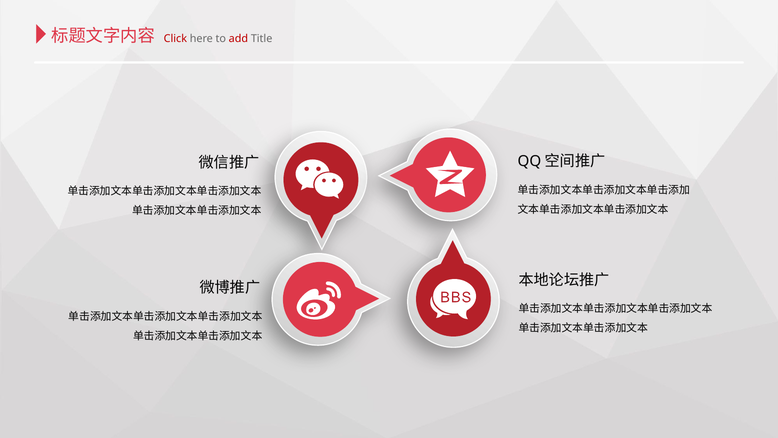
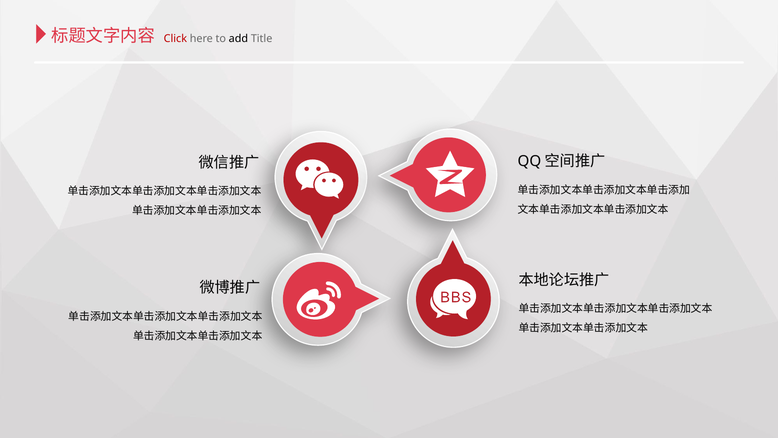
add colour: red -> black (238, 38)
